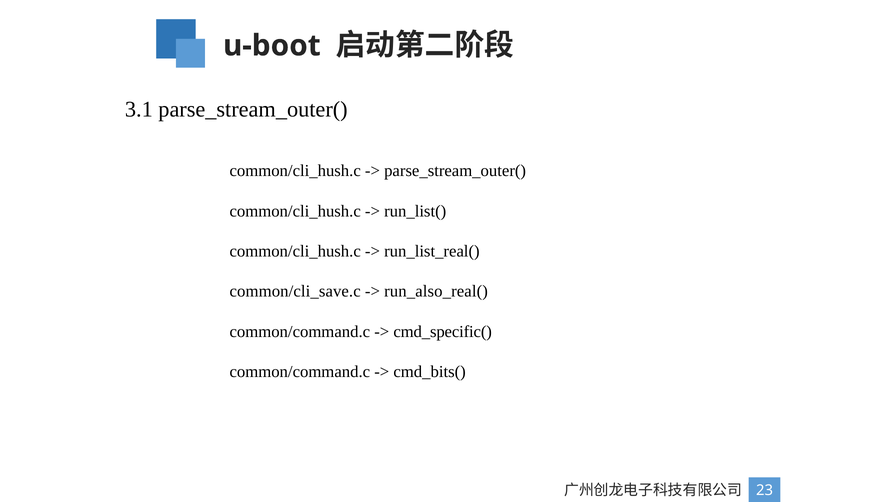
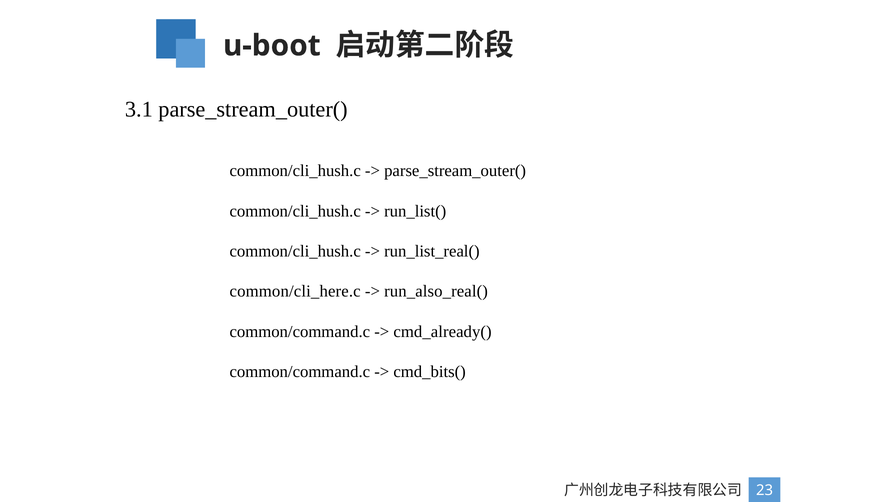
common/cli_save.c: common/cli_save.c -> common/cli_here.c (295, 291)
cmd_specific(: cmd_specific( -> cmd_already( (443, 331)
